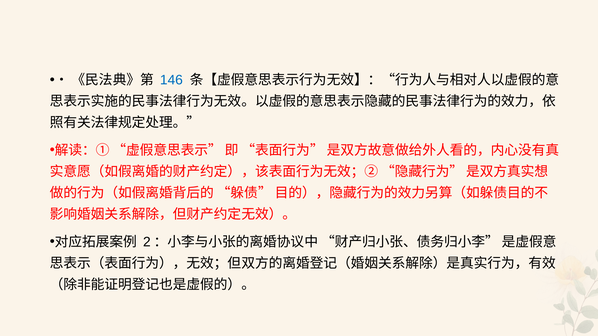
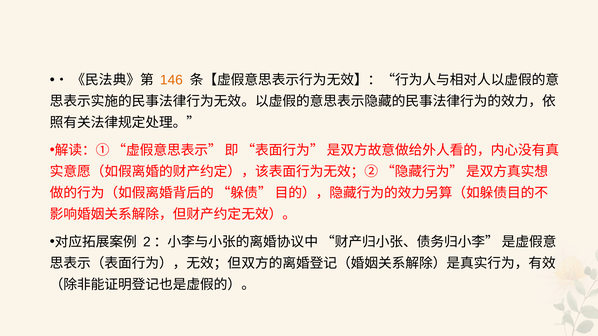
146 colour: blue -> orange (171, 80)
